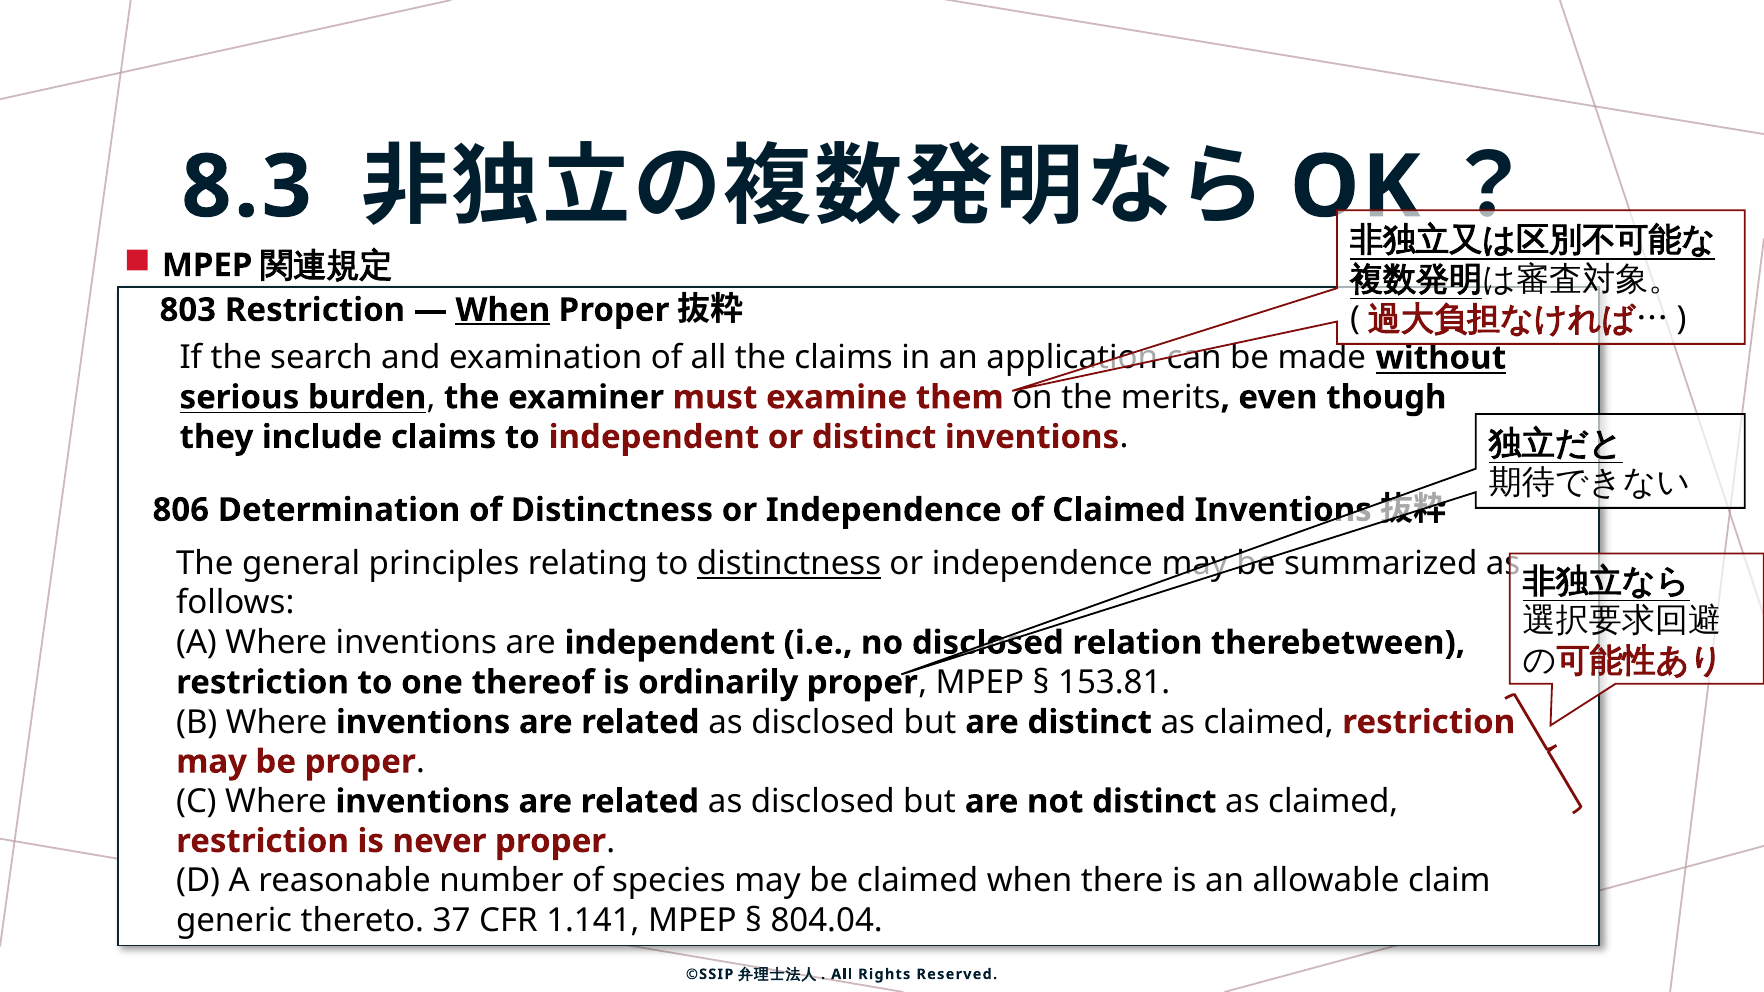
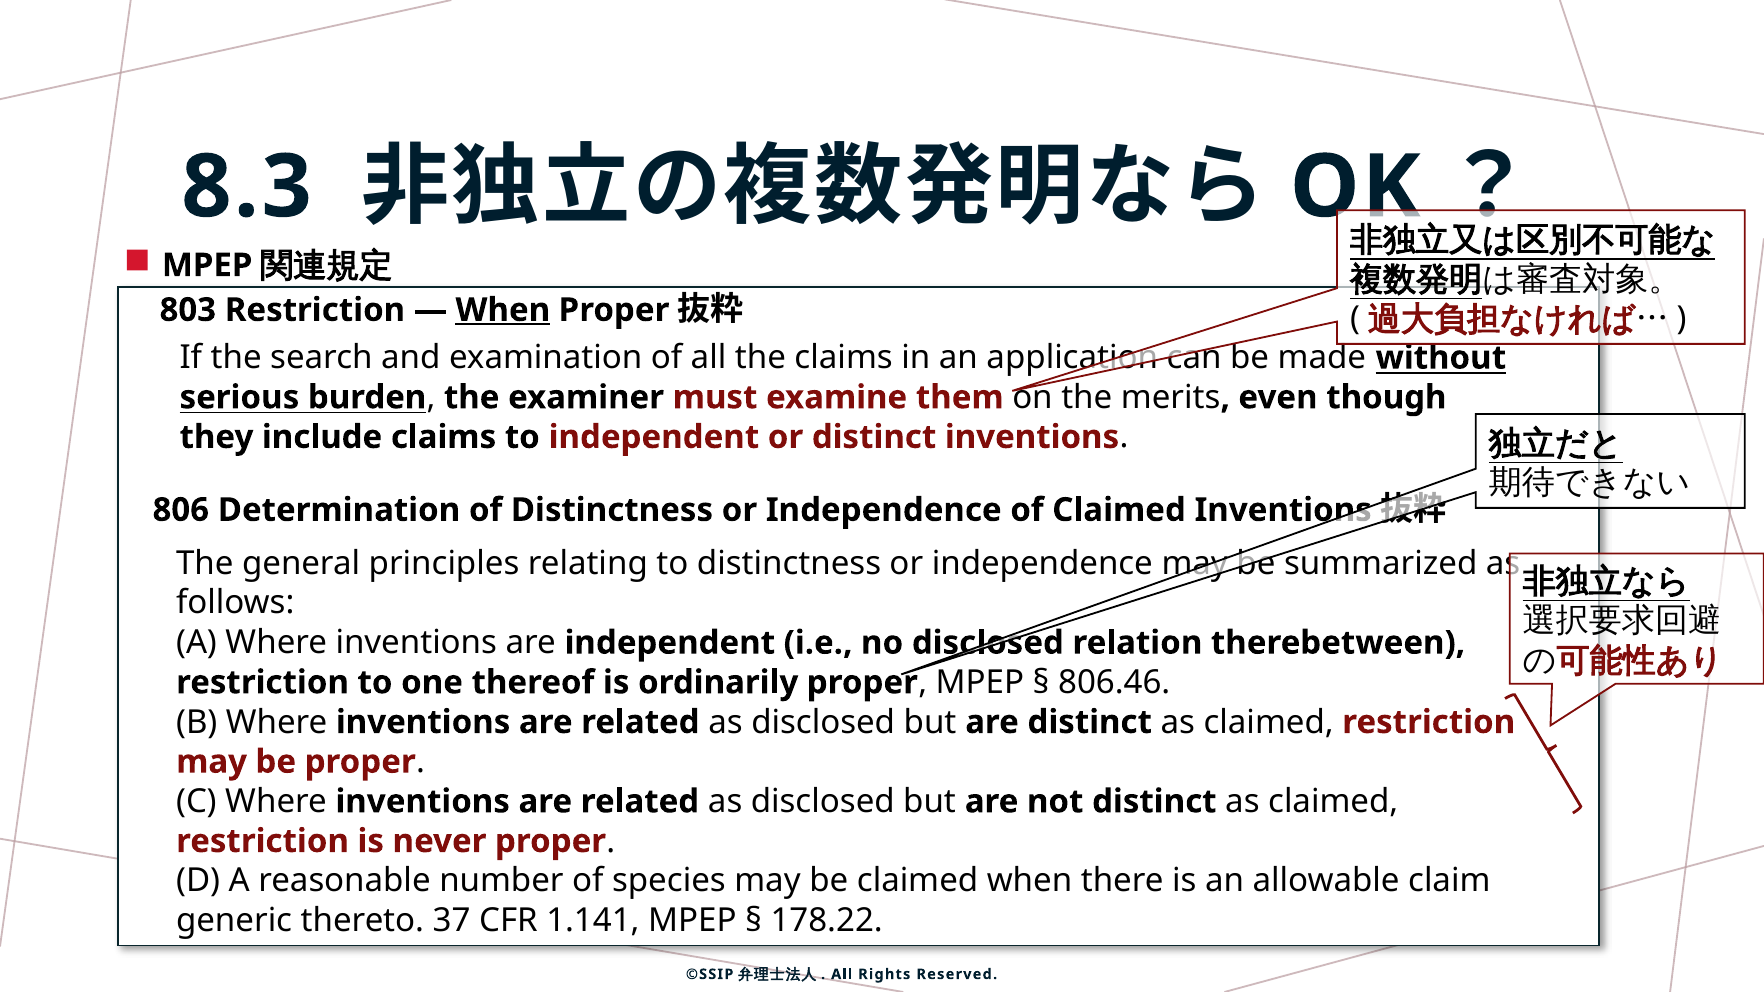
distinctness underline: present -> none (789, 564)
153.81: 153.81 -> 806.46 (1114, 683)
804.04: 804.04 -> 178.22 (827, 921)
